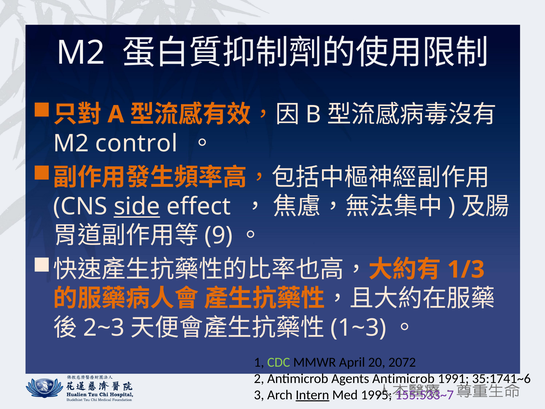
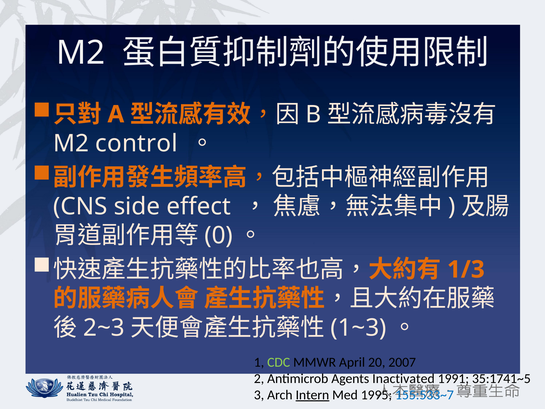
side underline: present -> none (137, 206)
9: 9 -> 0 (219, 235)
2072: 2072 -> 2007 (402, 362)
Agents Antimicrob: Antimicrob -> Inactivated (403, 378)
35:1741~6: 35:1741~6 -> 35:1741~5 (501, 378)
155:533~7 colour: purple -> blue (424, 395)
